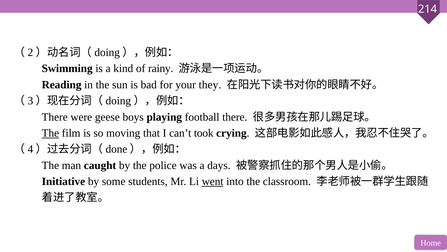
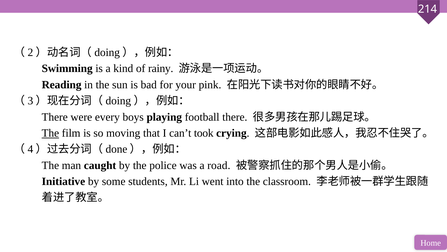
they: they -> pink (210, 85)
geese: geese -> every (107, 117)
days: days -> road (219, 165)
went underline: present -> none (213, 181)
